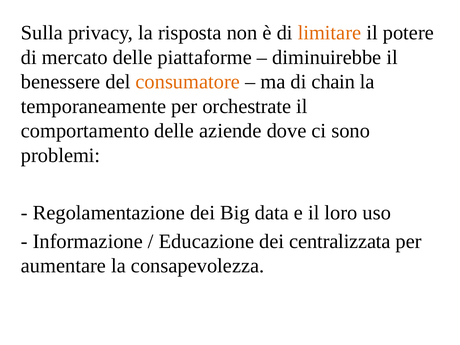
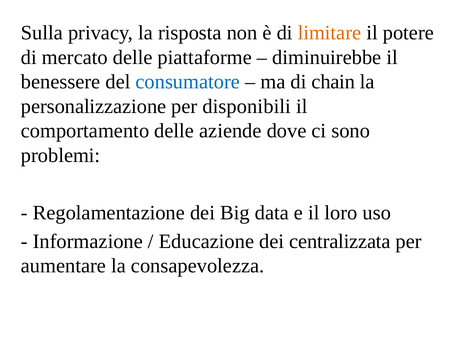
consumatore colour: orange -> blue (188, 82)
temporaneamente: temporaneamente -> personalizzazione (94, 106)
orchestrate: orchestrate -> disponibili (247, 106)
